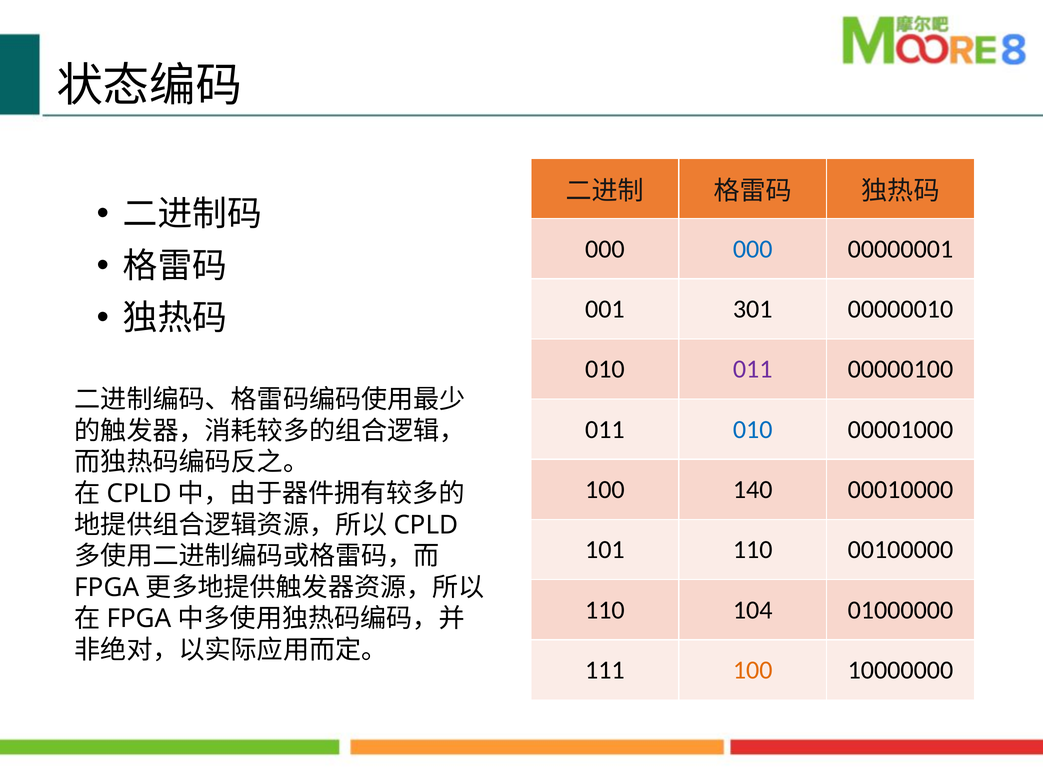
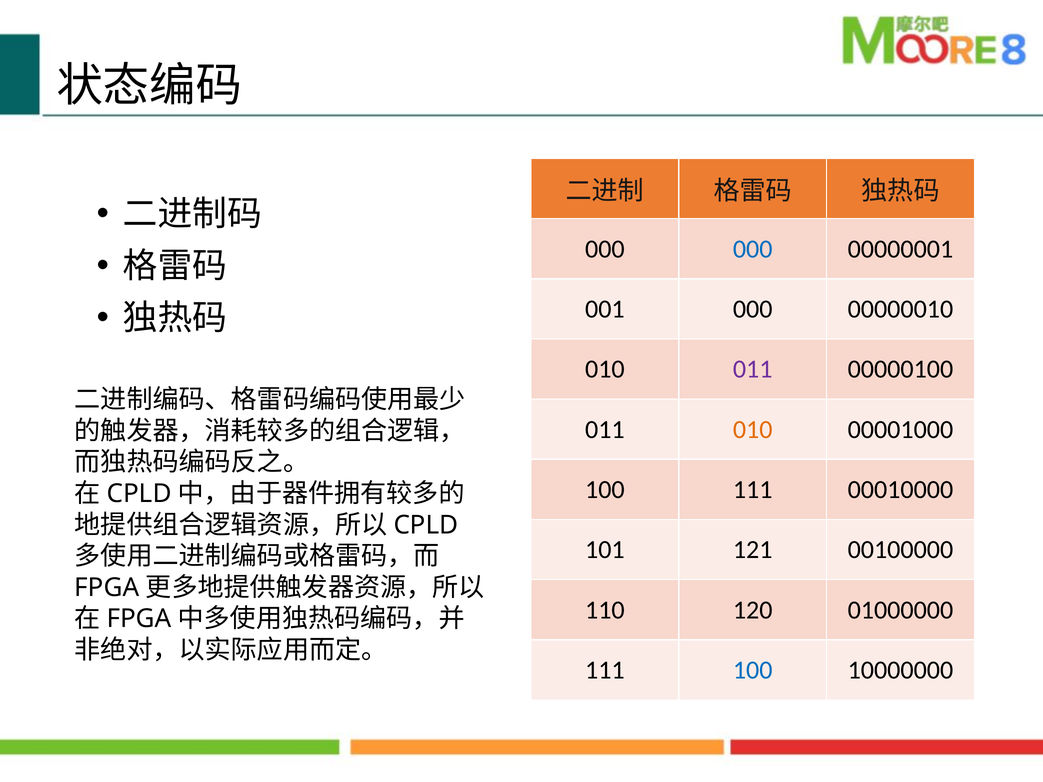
001 301: 301 -> 000 (753, 309)
010 colour: blue -> orange (753, 430)
100 140: 140 -> 111 (753, 490)
101 110: 110 -> 121 (753, 550)
104: 104 -> 120 (753, 610)
100 colour: orange -> blue (753, 670)
